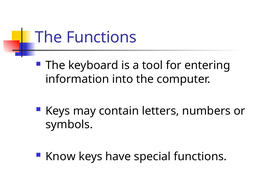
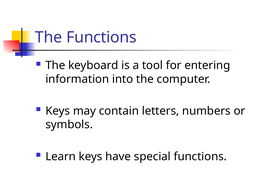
Know: Know -> Learn (61, 157)
